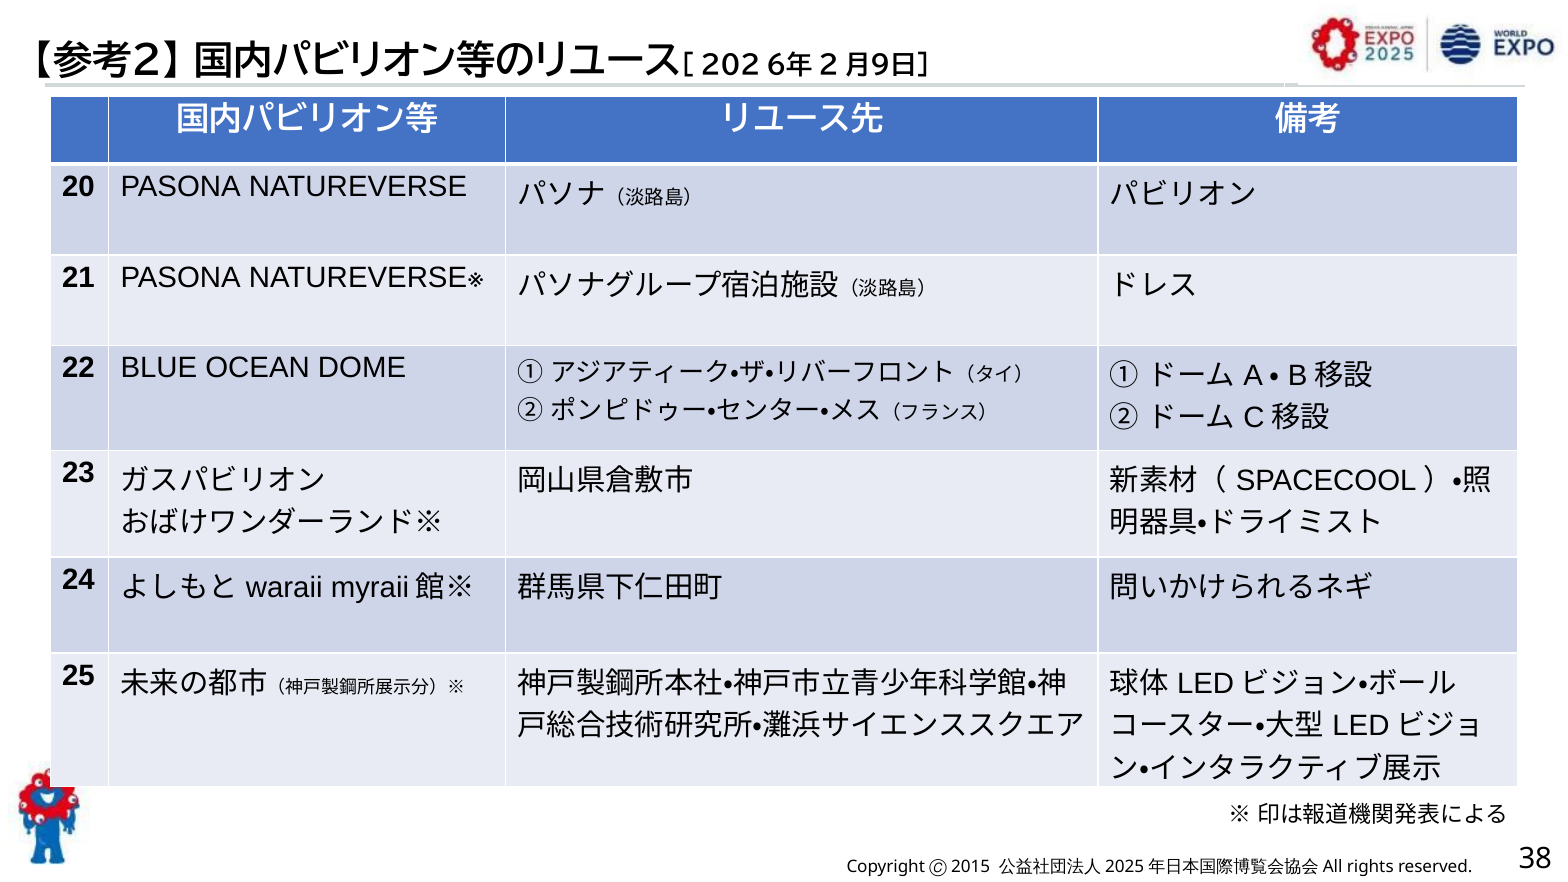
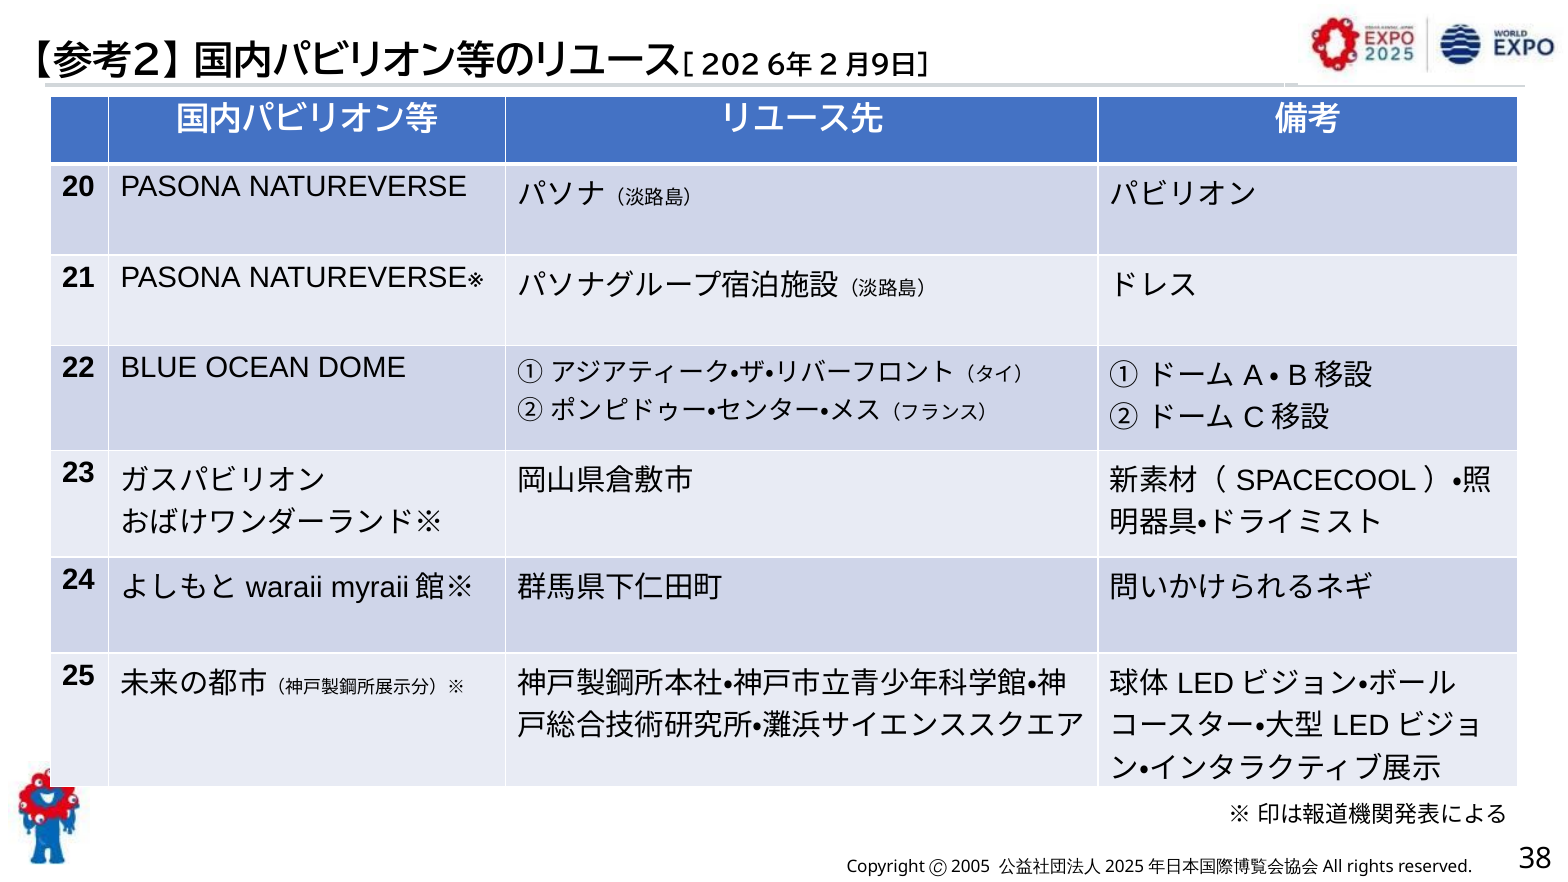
2015: 2015 -> 2005 (971, 867)
